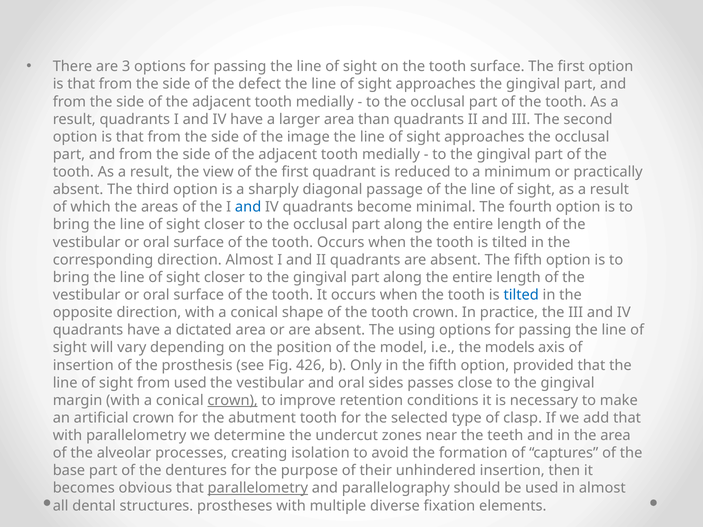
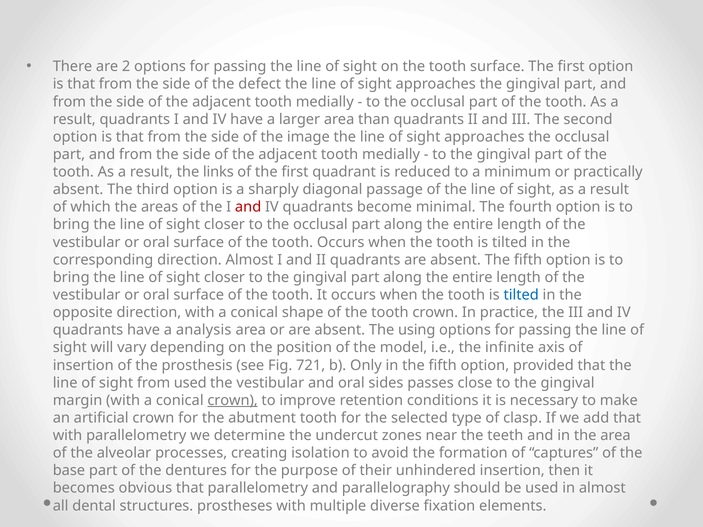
3: 3 -> 2 (126, 67)
view: view -> links (218, 172)
and colour: blue -> red (248, 207)
dictated: dictated -> analysis (204, 330)
models: models -> infinite (510, 348)
426: 426 -> 721 (311, 365)
parallelometry underline: present -> none (258, 488)
